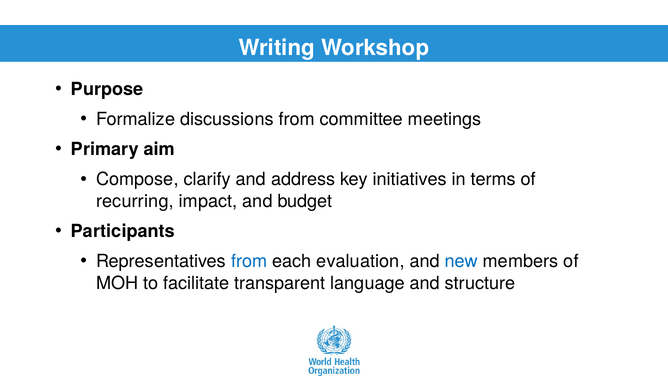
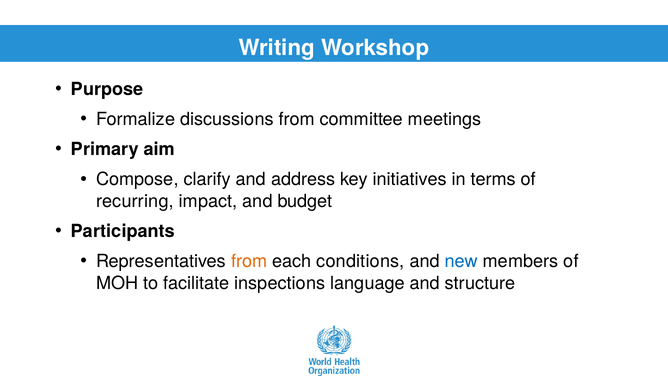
from colour: blue -> orange (249, 261)
evaluation: evaluation -> conditions (360, 261)
transparent: transparent -> inspections (280, 283)
